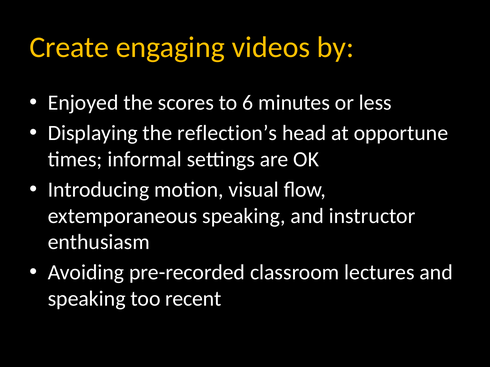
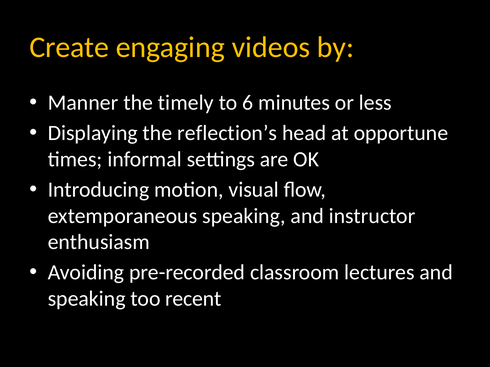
Enjoyed: Enjoyed -> Manner (83, 103)
scores: scores -> timely (186, 103)
